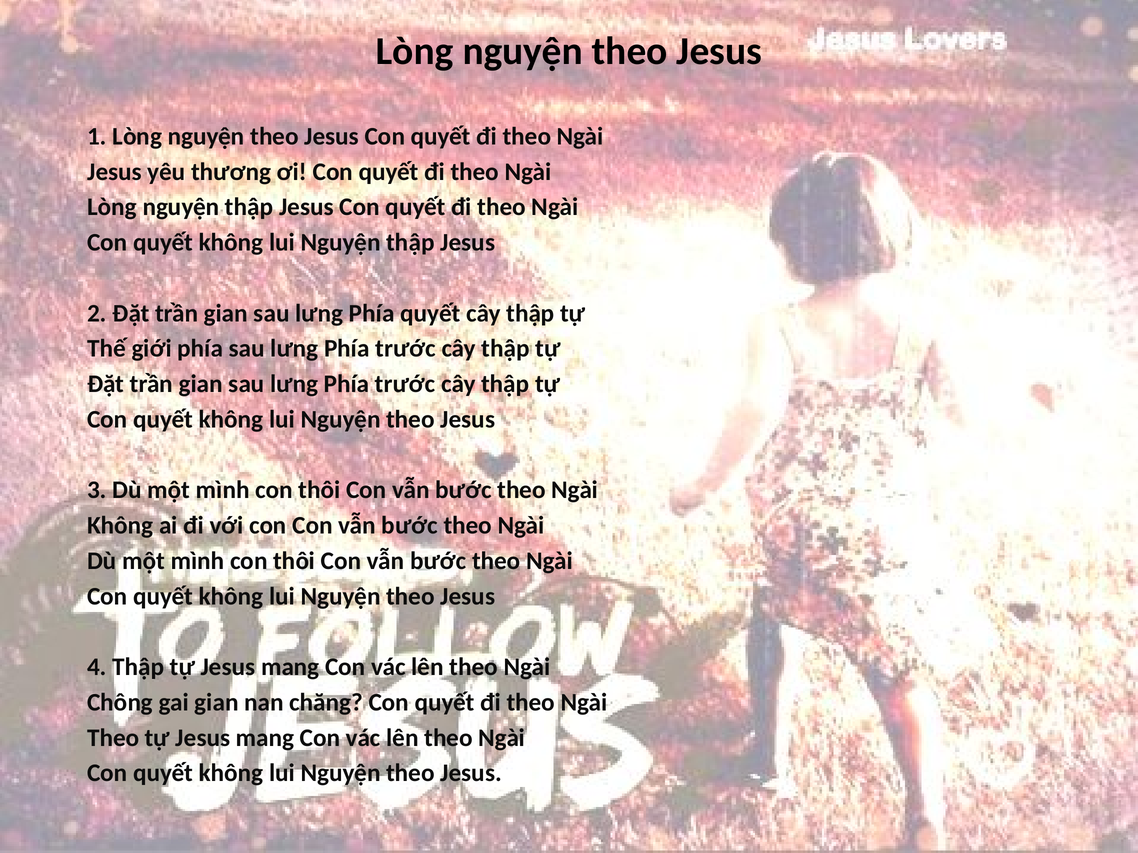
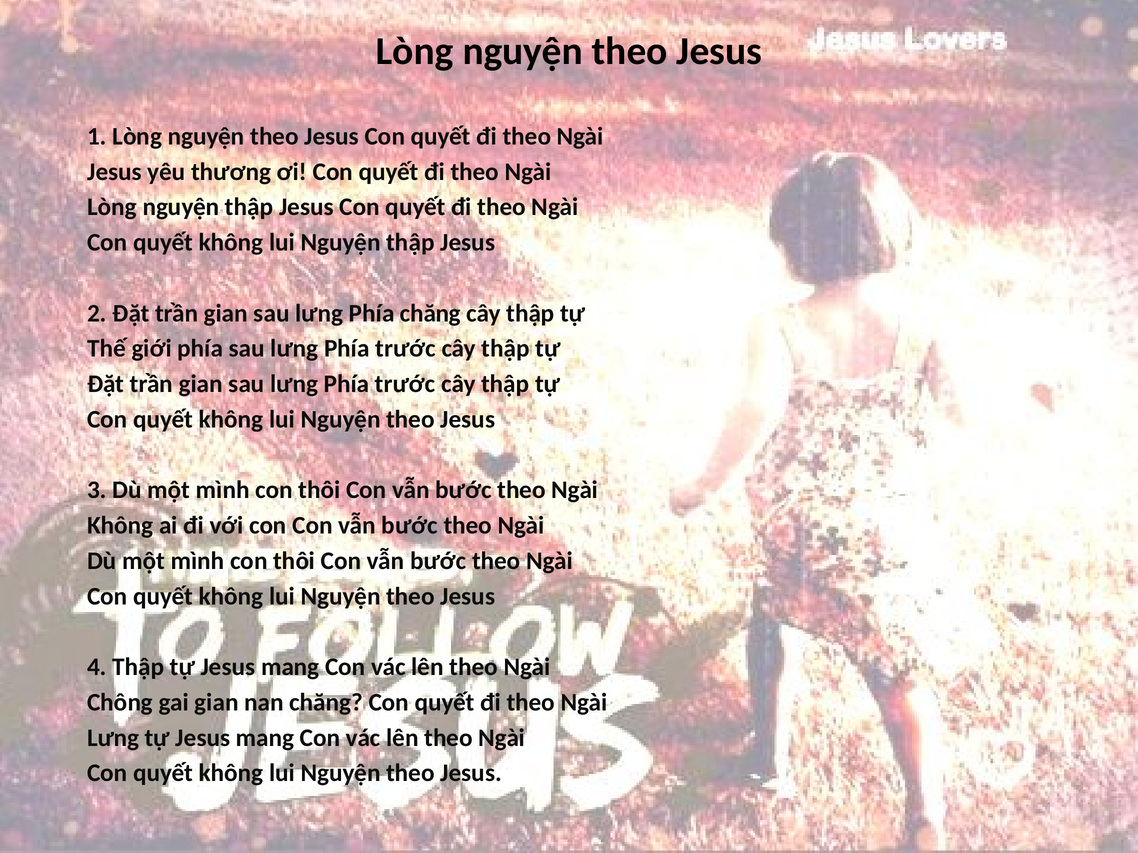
Phía quyết: quyết -> chăng (430, 313)
Theo: Theo -> Lưng (113, 738)
